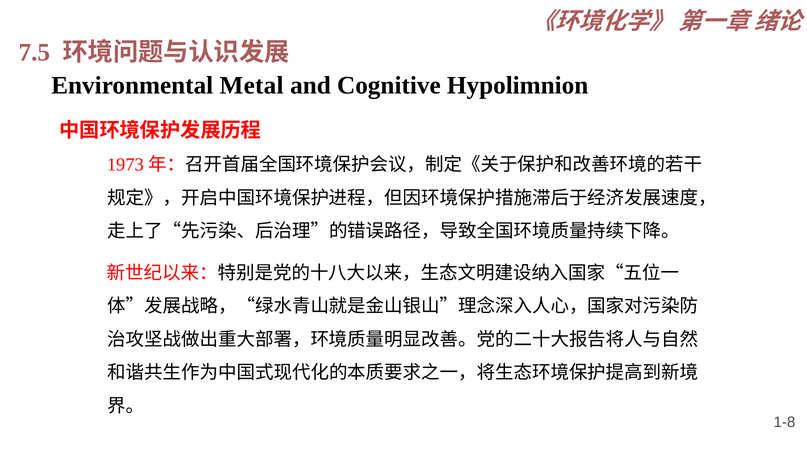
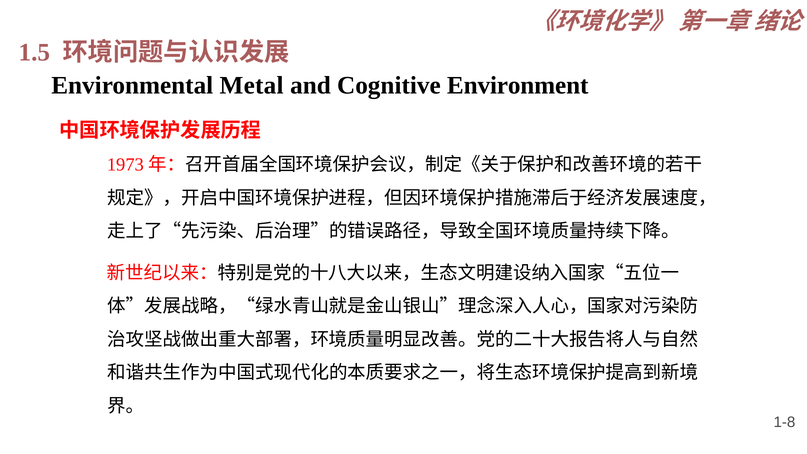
7.5: 7.5 -> 1.5 (34, 52)
Hypolimnion: Hypolimnion -> Environment (518, 86)
